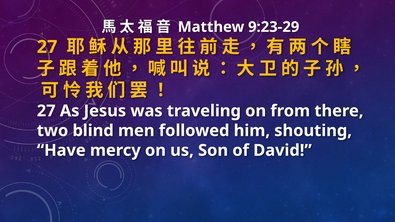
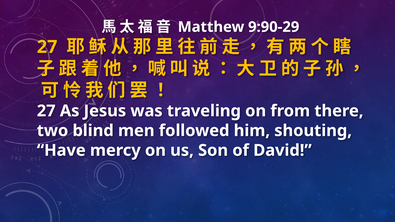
9:23-29: 9:23-29 -> 9:90-29 (274, 27)
